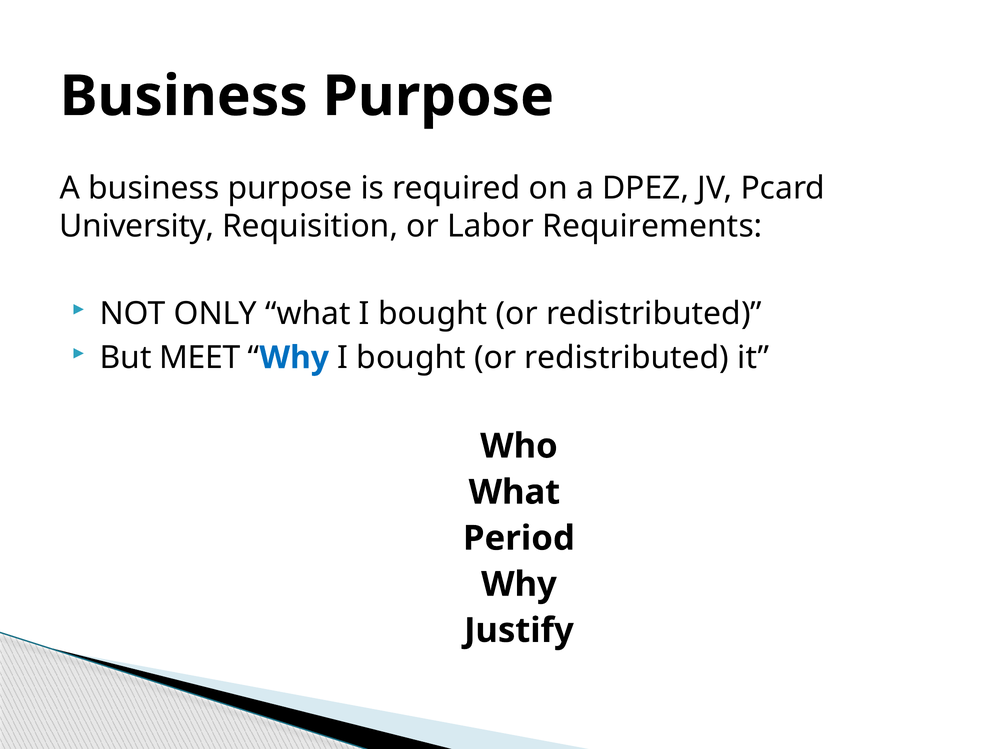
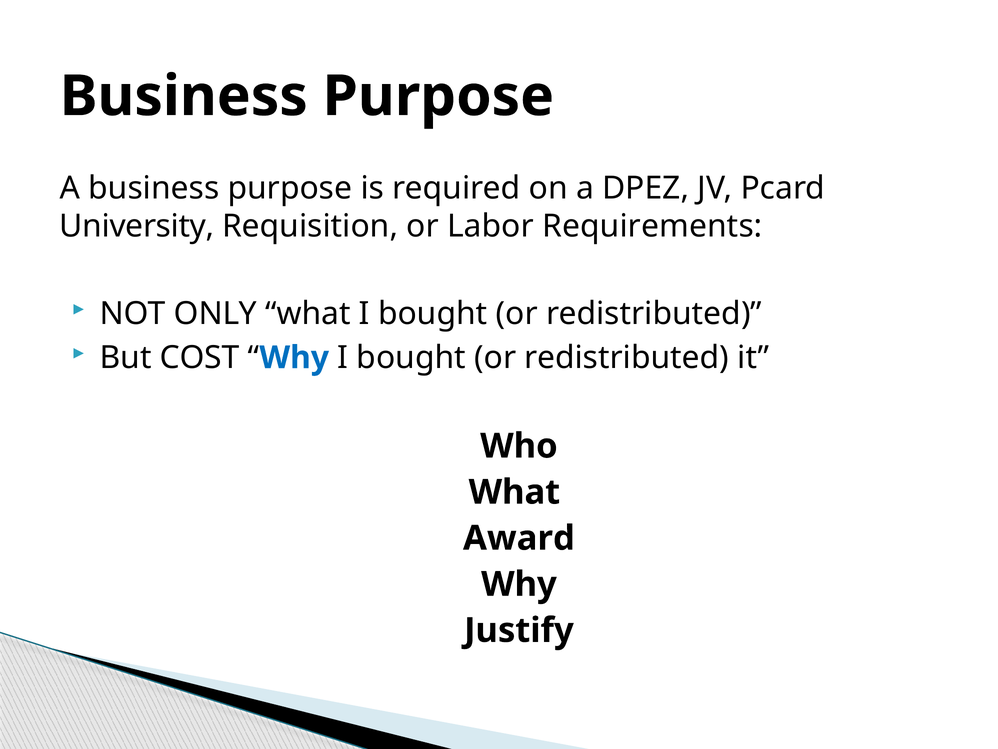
MEET: MEET -> COST (200, 357)
Period: Period -> Award (519, 538)
